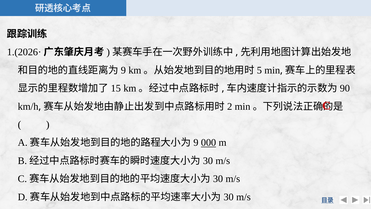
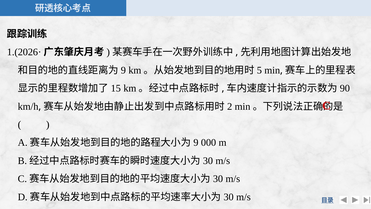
000 underline: present -> none (209, 142)
